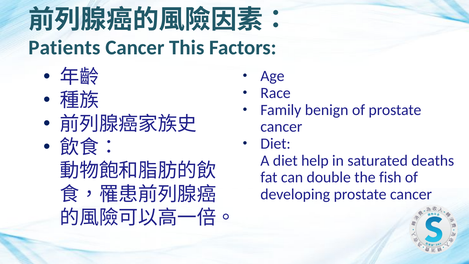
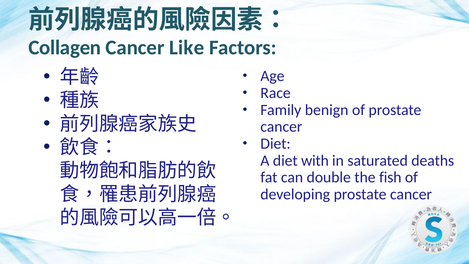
Patients: Patients -> Collagen (65, 48)
This: This -> Like (187, 48)
help: help -> with (315, 160)
